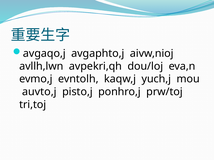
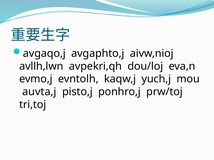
auvto,j: auvto,j -> auvta,j (39, 92)
